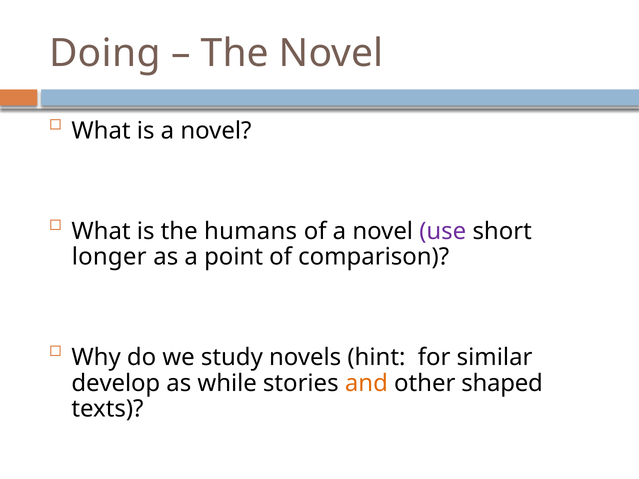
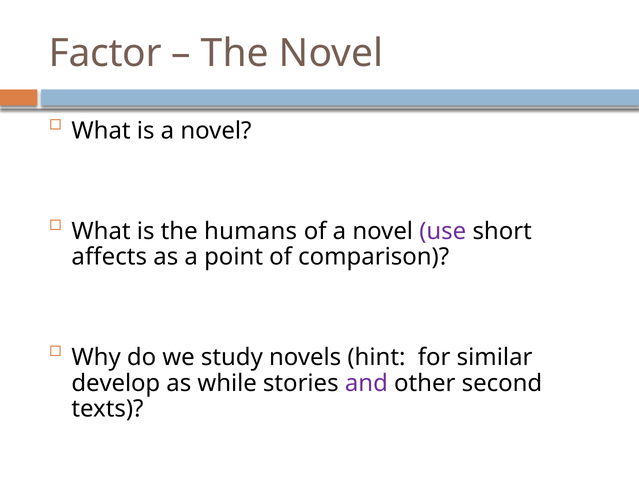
Doing: Doing -> Factor (105, 53)
longer: longer -> affects (109, 257)
and colour: orange -> purple (366, 383)
shaped: shaped -> second (502, 383)
